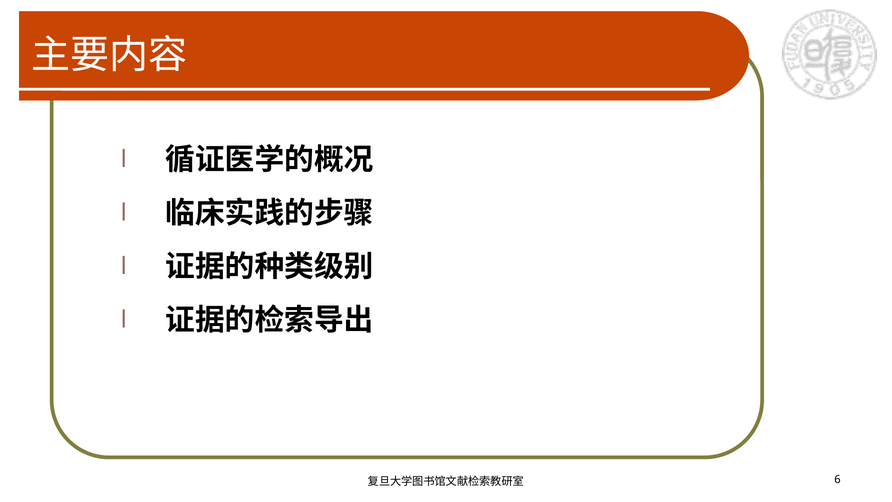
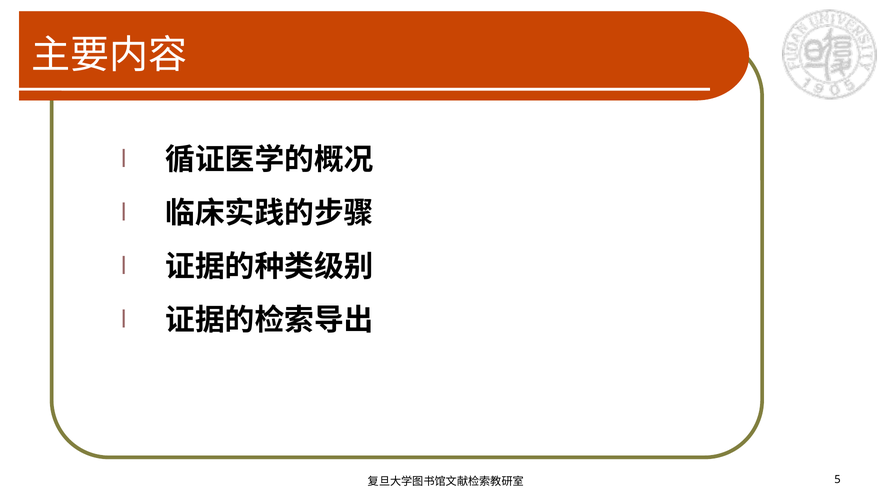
6: 6 -> 5 (838, 480)
